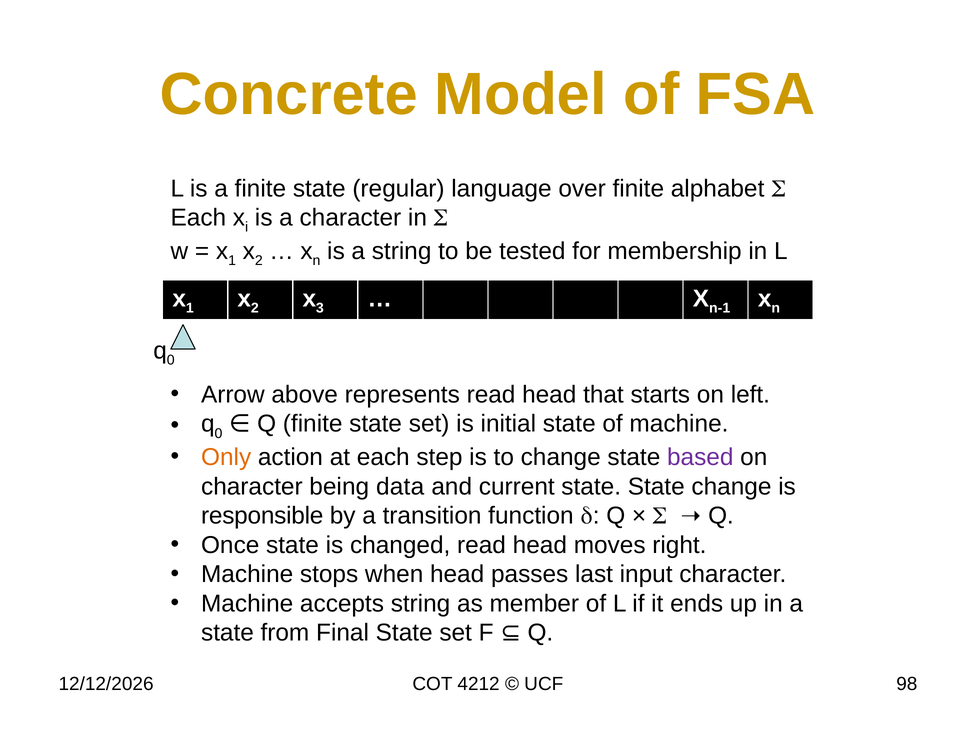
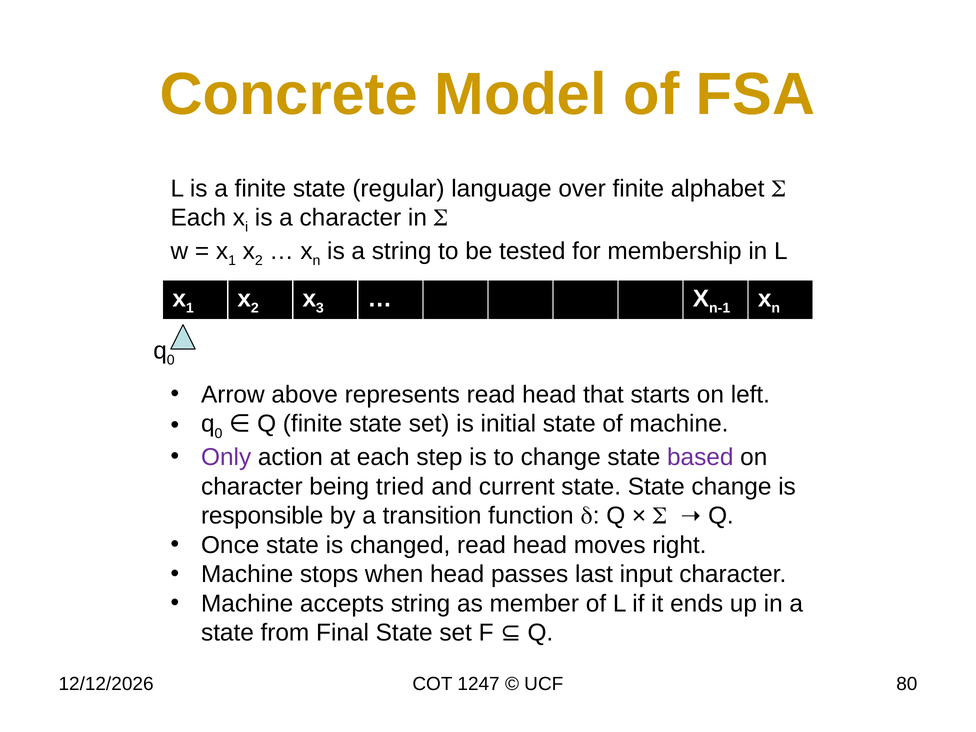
Only colour: orange -> purple (226, 457)
data: data -> tried (400, 486)
4212: 4212 -> 1247 (479, 684)
98: 98 -> 80 (907, 684)
